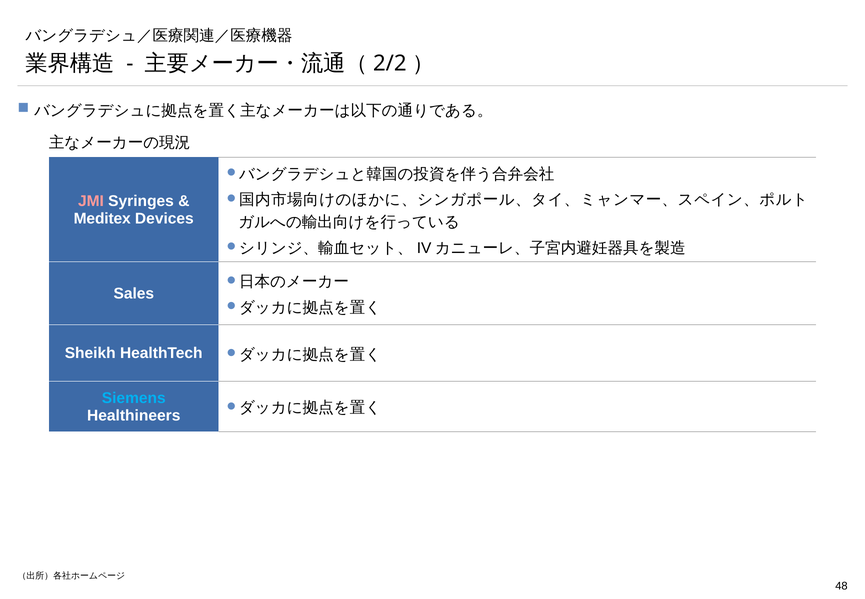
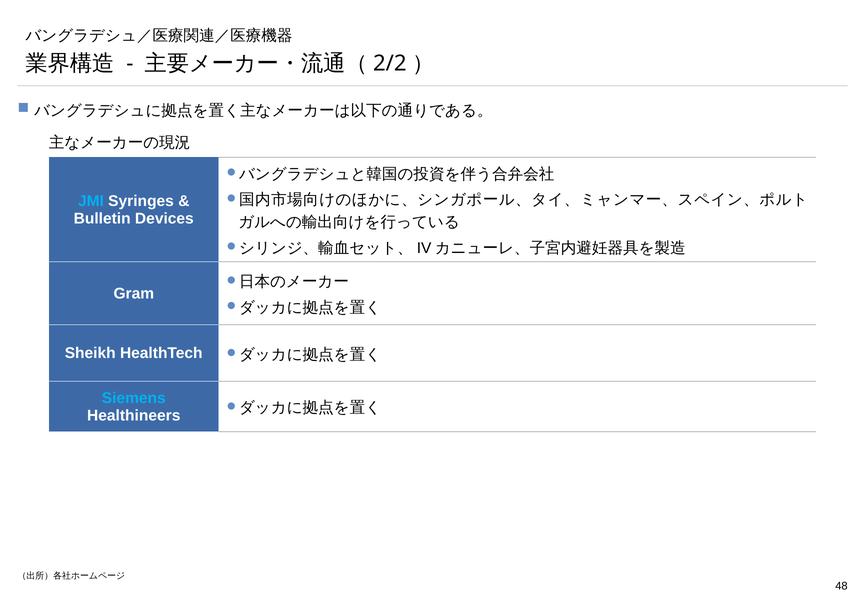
JMI colour: pink -> light blue (91, 201)
Meditex: Meditex -> Bulletin (102, 218)
Sales: Sales -> Gram (134, 293)
